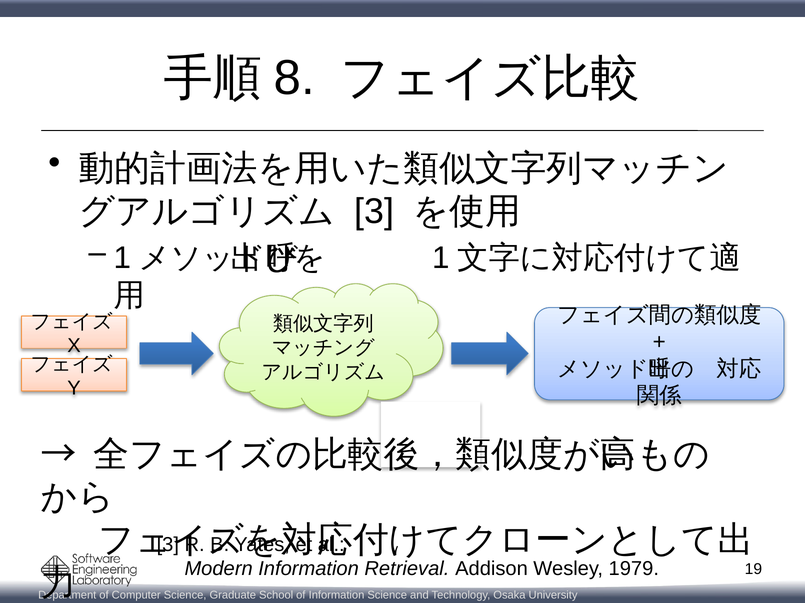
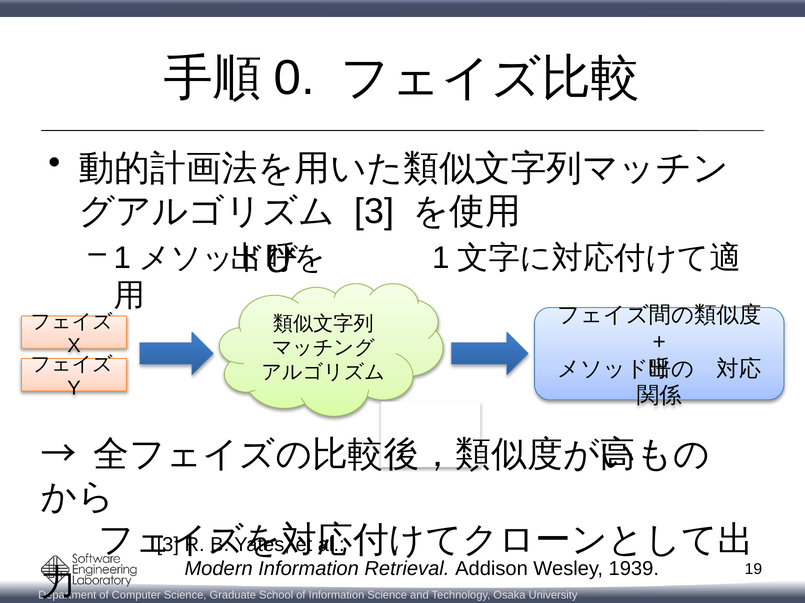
8: 8 -> 0 (294, 78)
1979: 1979 -> 1939 (634, 569)
